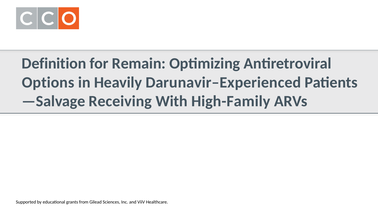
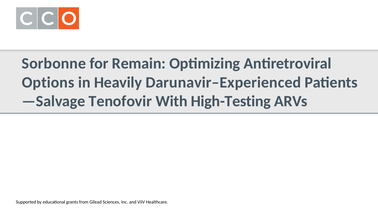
Definition: Definition -> Sorbonne (54, 64)
Receiving: Receiving -> Tenofovir (120, 101)
High-Family: High-Family -> High-Testing (231, 101)
